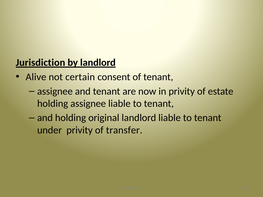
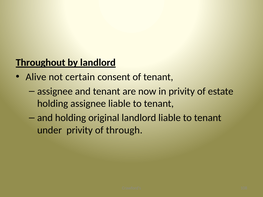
Jurisdiction: Jurisdiction -> Throughout (41, 63)
transfer: transfer -> through (124, 130)
